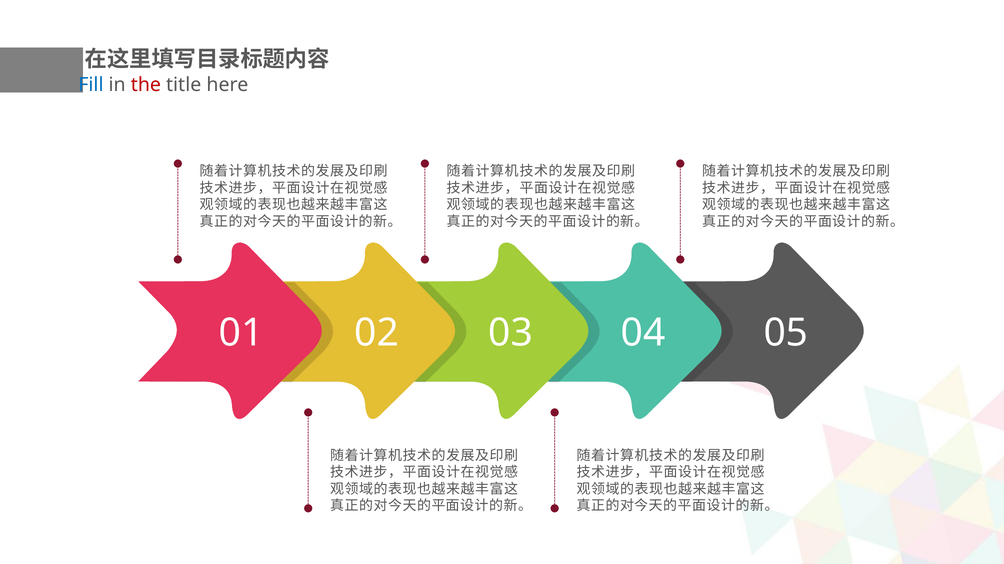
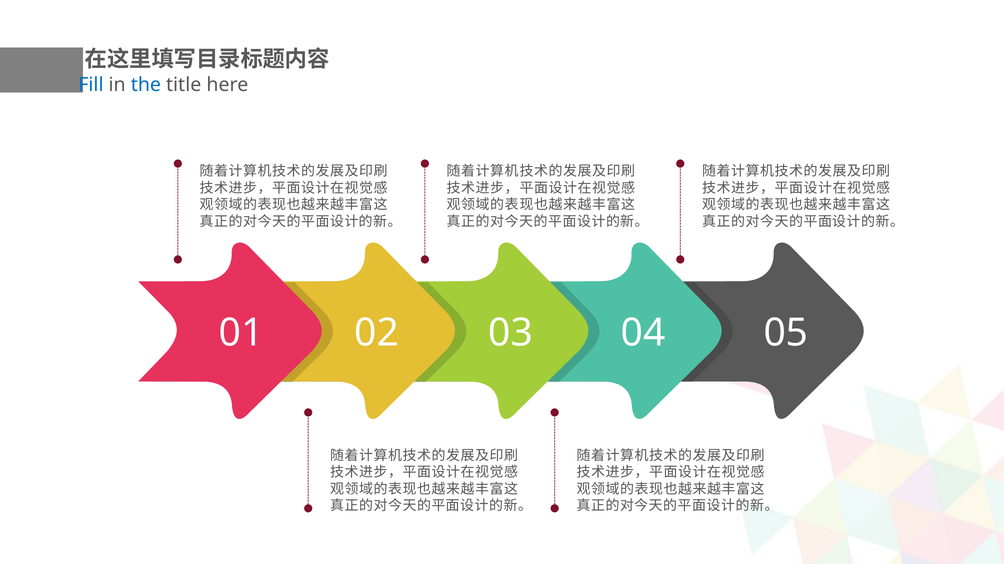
the colour: red -> blue (146, 85)
